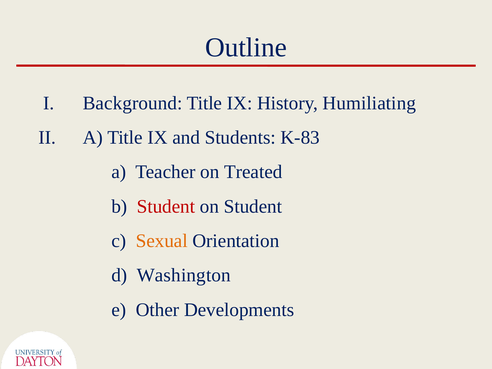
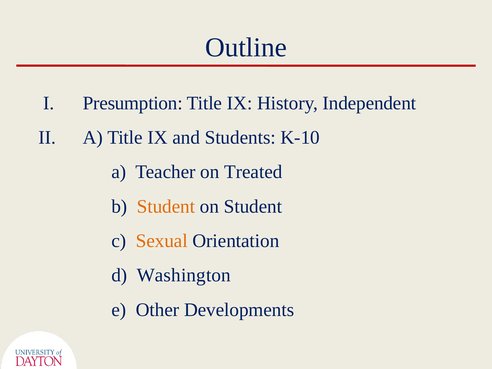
Background: Background -> Presumption (133, 103)
Humiliating: Humiliating -> Independent (369, 103)
K-83: K-83 -> K-10 (300, 138)
Student colour: red -> orange (166, 206)
